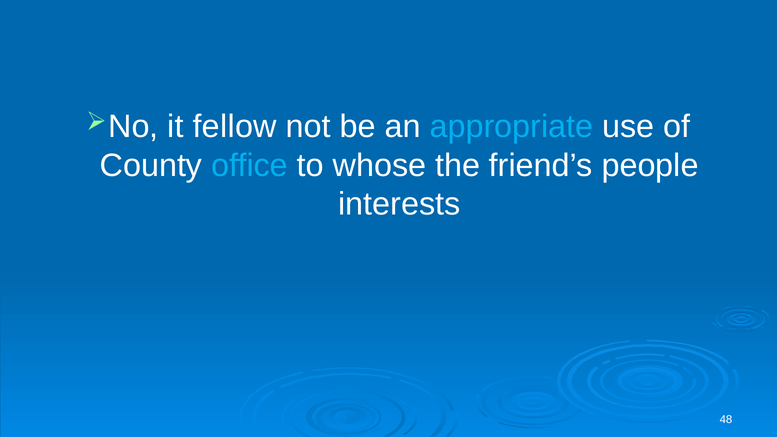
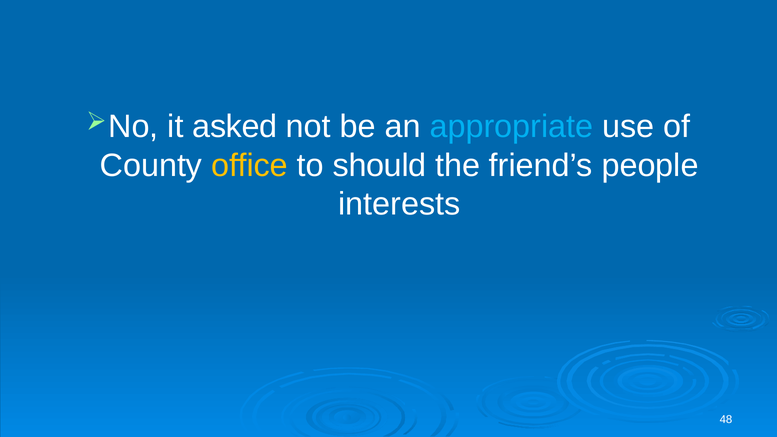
fellow: fellow -> asked (235, 127)
office colour: light blue -> yellow (250, 165)
whose: whose -> should (380, 165)
